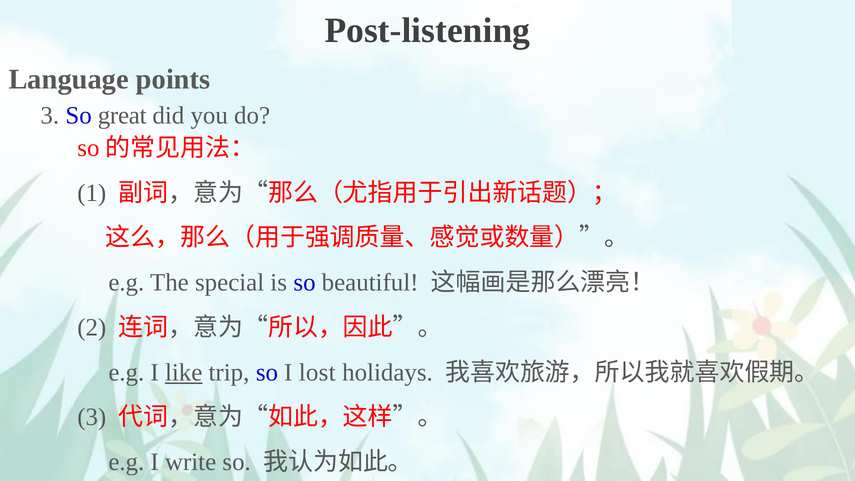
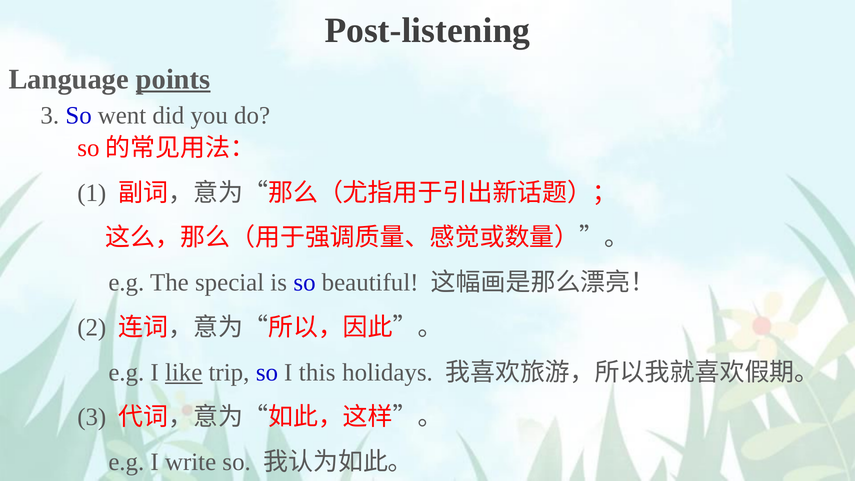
points underline: none -> present (173, 79)
great: great -> went (122, 116)
lost: lost -> this (317, 372)
